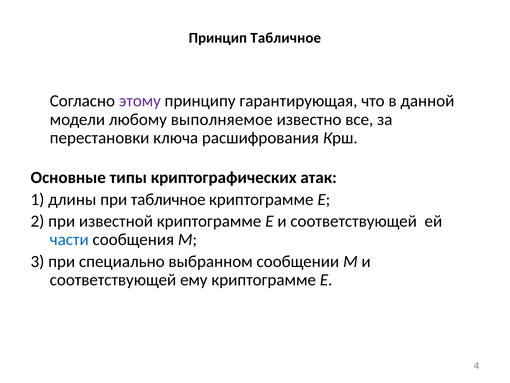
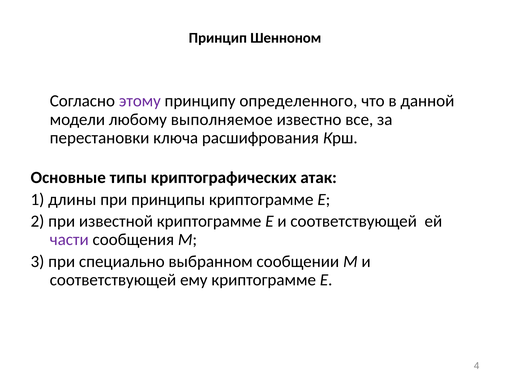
Принцип Табличное: Табличное -> Шенноном (286, 38)
гарантирующая: гарантирующая -> определенного (298, 101)
при табличное: табличное -> принципы (168, 199)
части colour: blue -> purple (69, 239)
